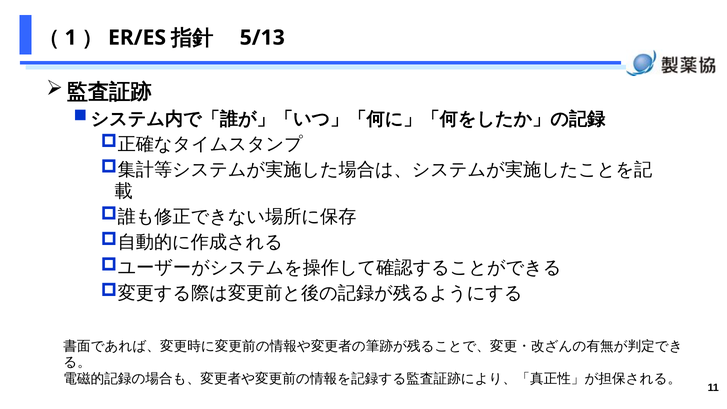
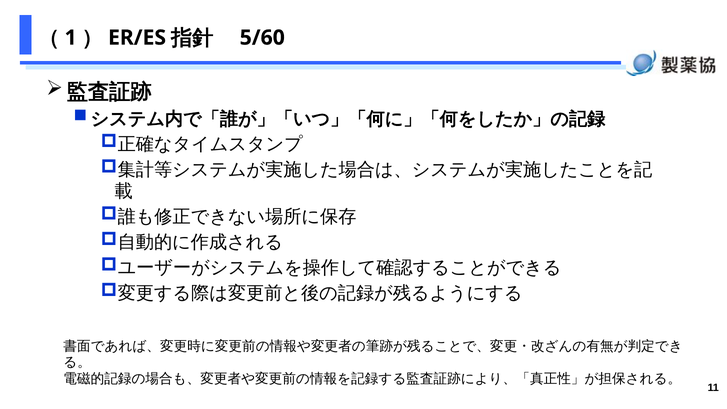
5/13: 5/13 -> 5/60 (262, 38)
